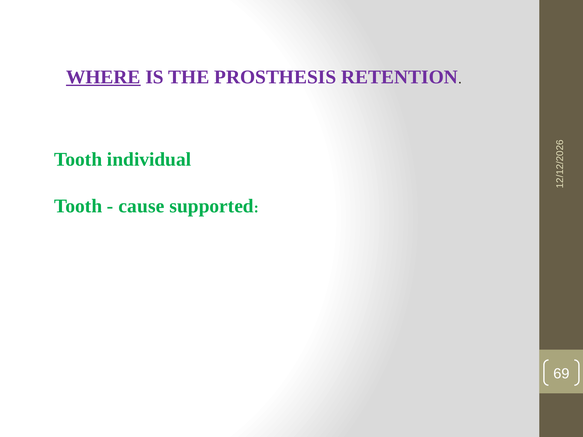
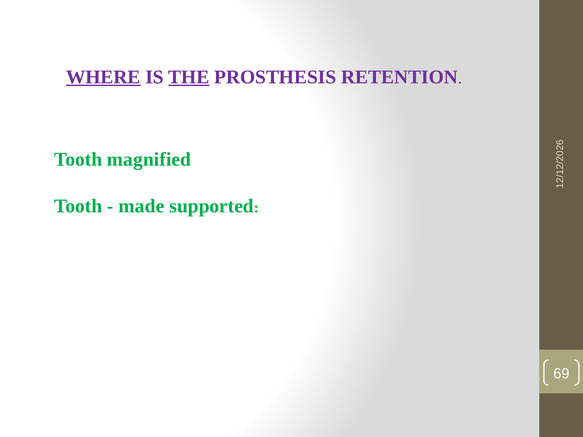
THE underline: none -> present (189, 77)
individual: individual -> magnified (149, 160)
cause: cause -> made (141, 206)
